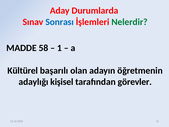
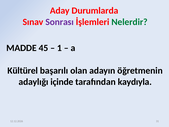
Sonrası colour: blue -> purple (60, 22)
58: 58 -> 45 (43, 48)
kişisel: kişisel -> içinde (62, 82)
görevler: görevler -> kaydıyla (135, 82)
